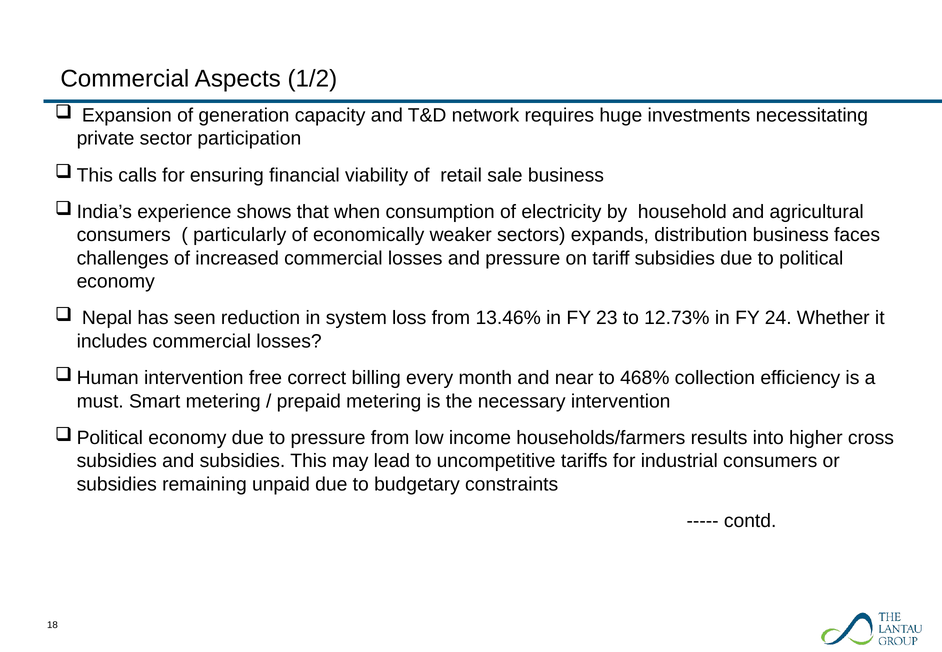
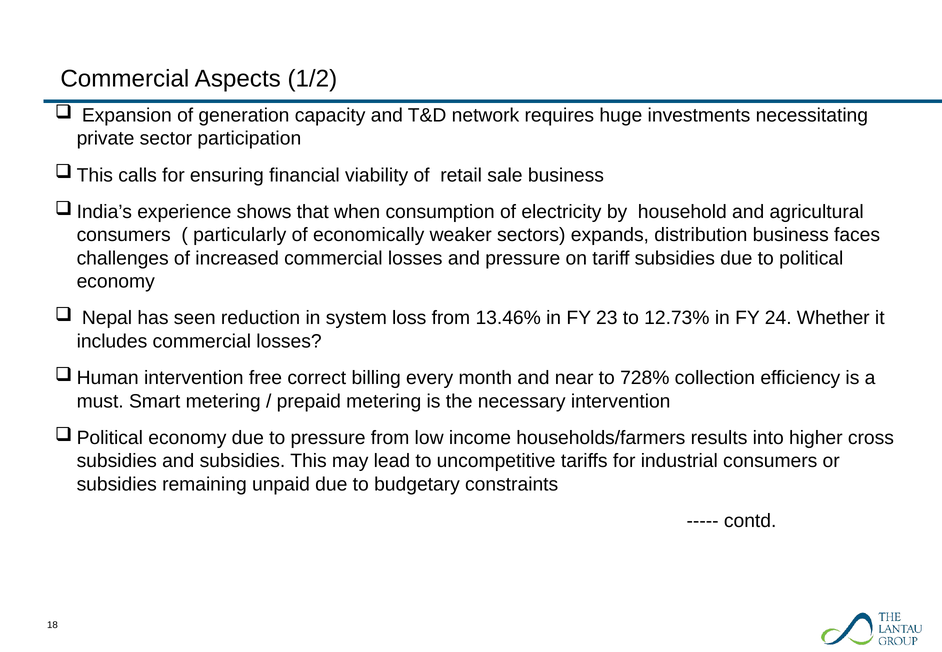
468%: 468% -> 728% (645, 378)
